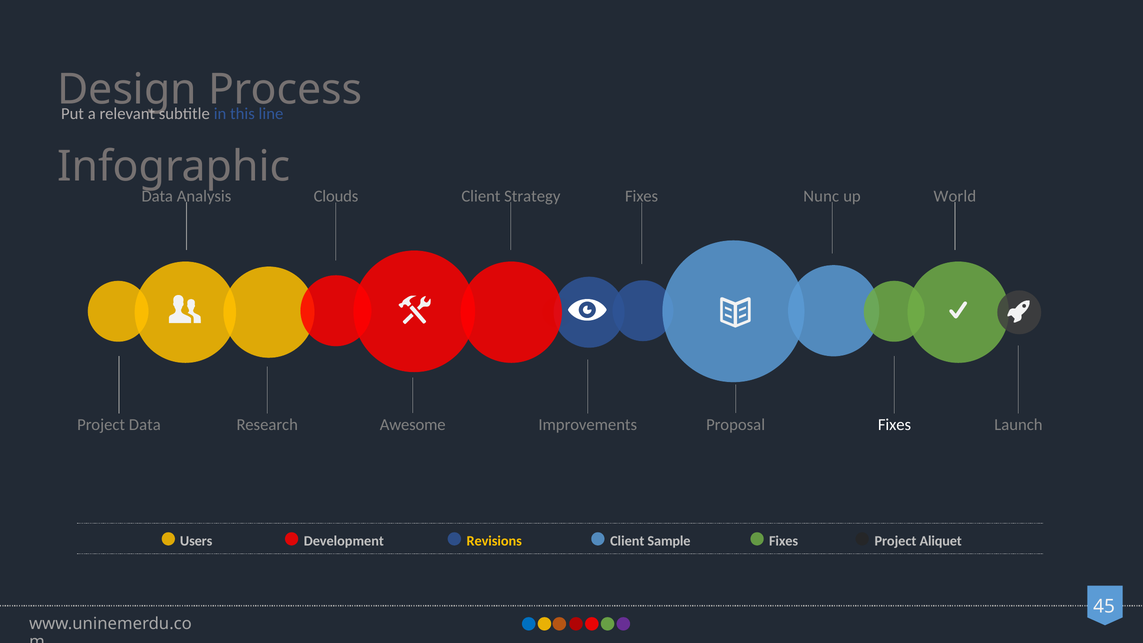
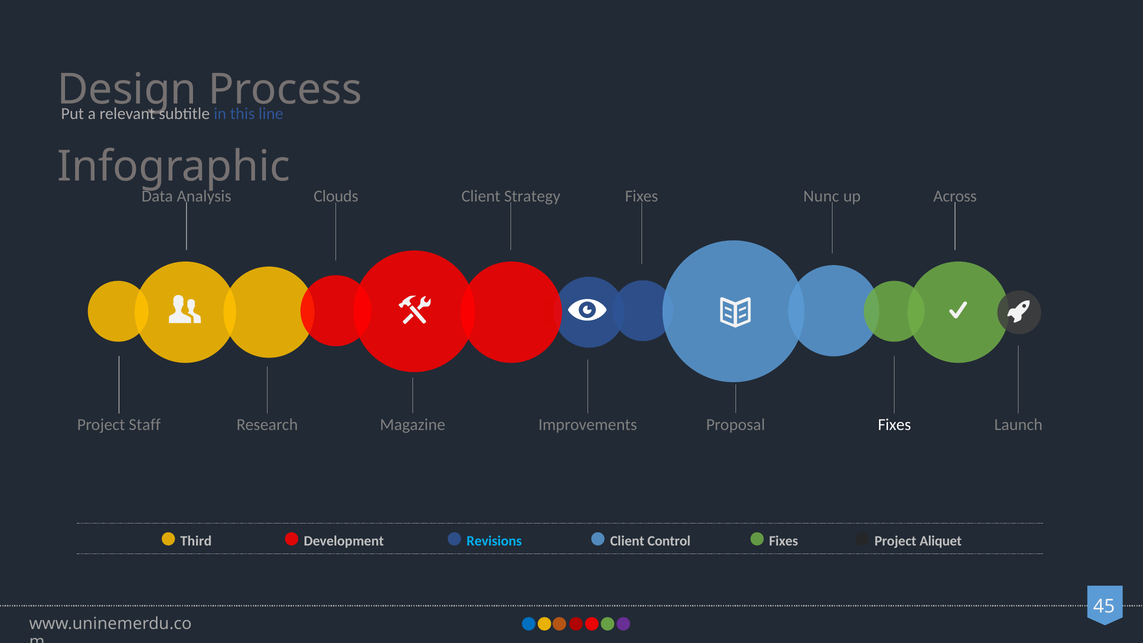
World: World -> Across (955, 196)
Project Data: Data -> Staff (145, 424)
Awesome: Awesome -> Magazine (413, 424)
Users: Users -> Third (196, 541)
Revisions colour: yellow -> light blue (494, 541)
Sample: Sample -> Control (669, 541)
